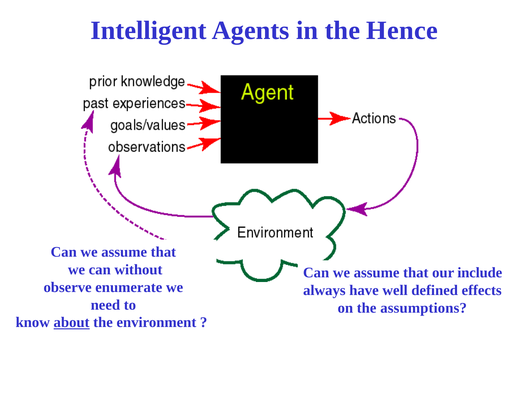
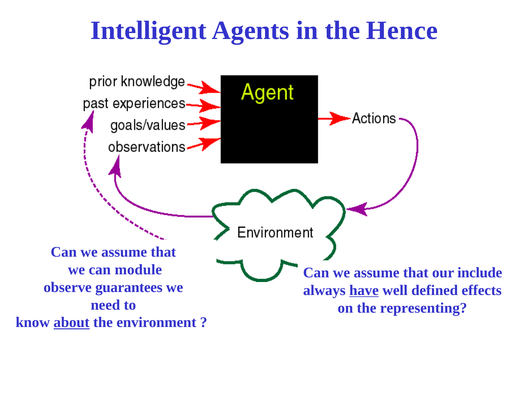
without: without -> module (138, 270)
enumerate: enumerate -> guarantees (129, 288)
have underline: none -> present (364, 291)
assumptions: assumptions -> representing (424, 309)
